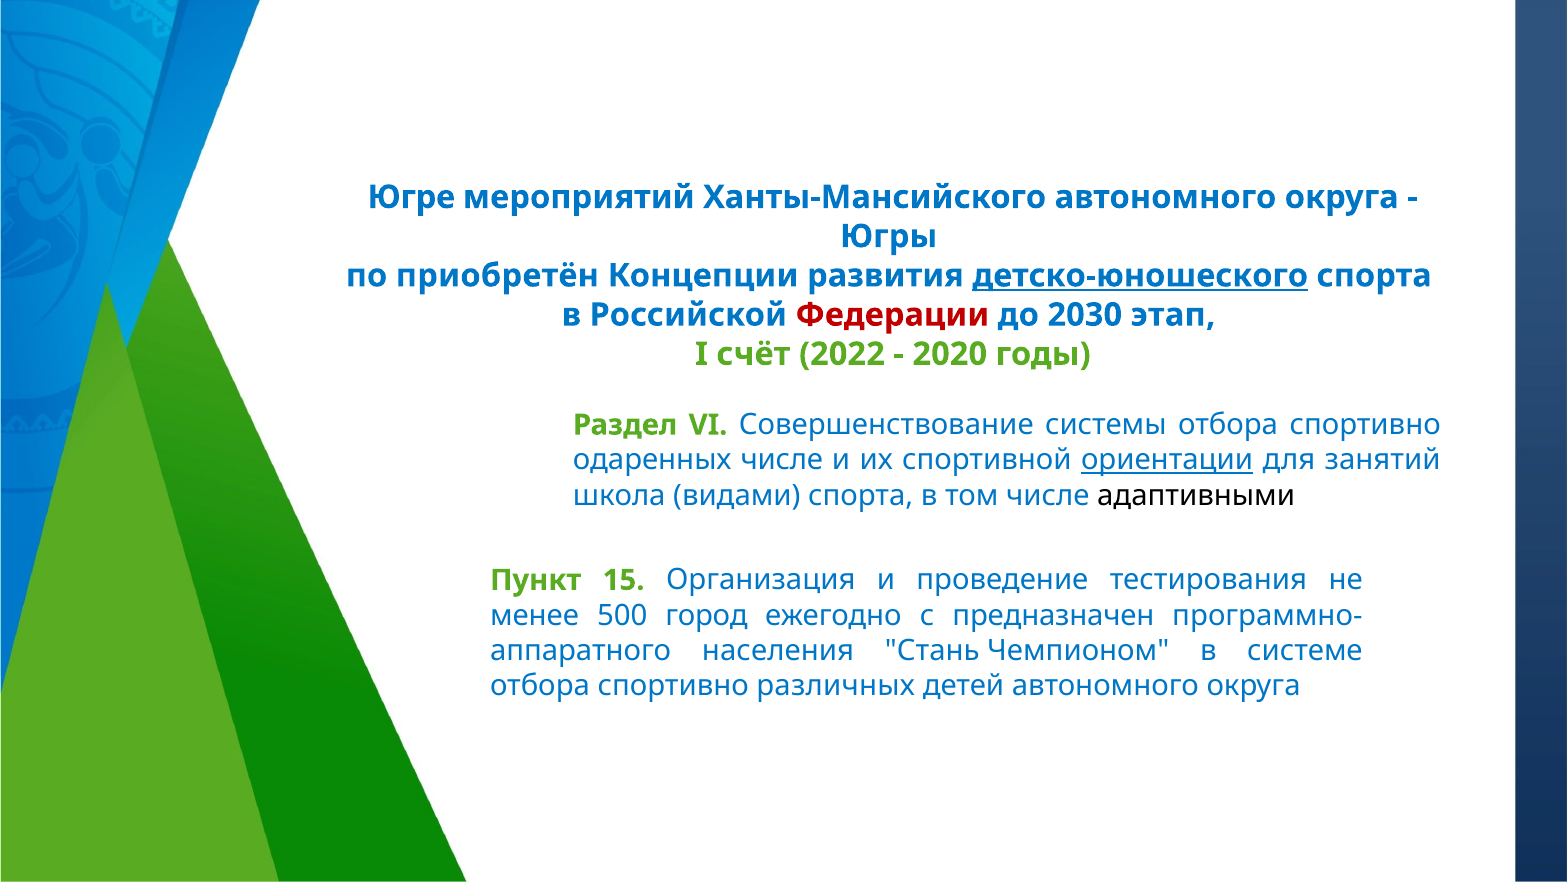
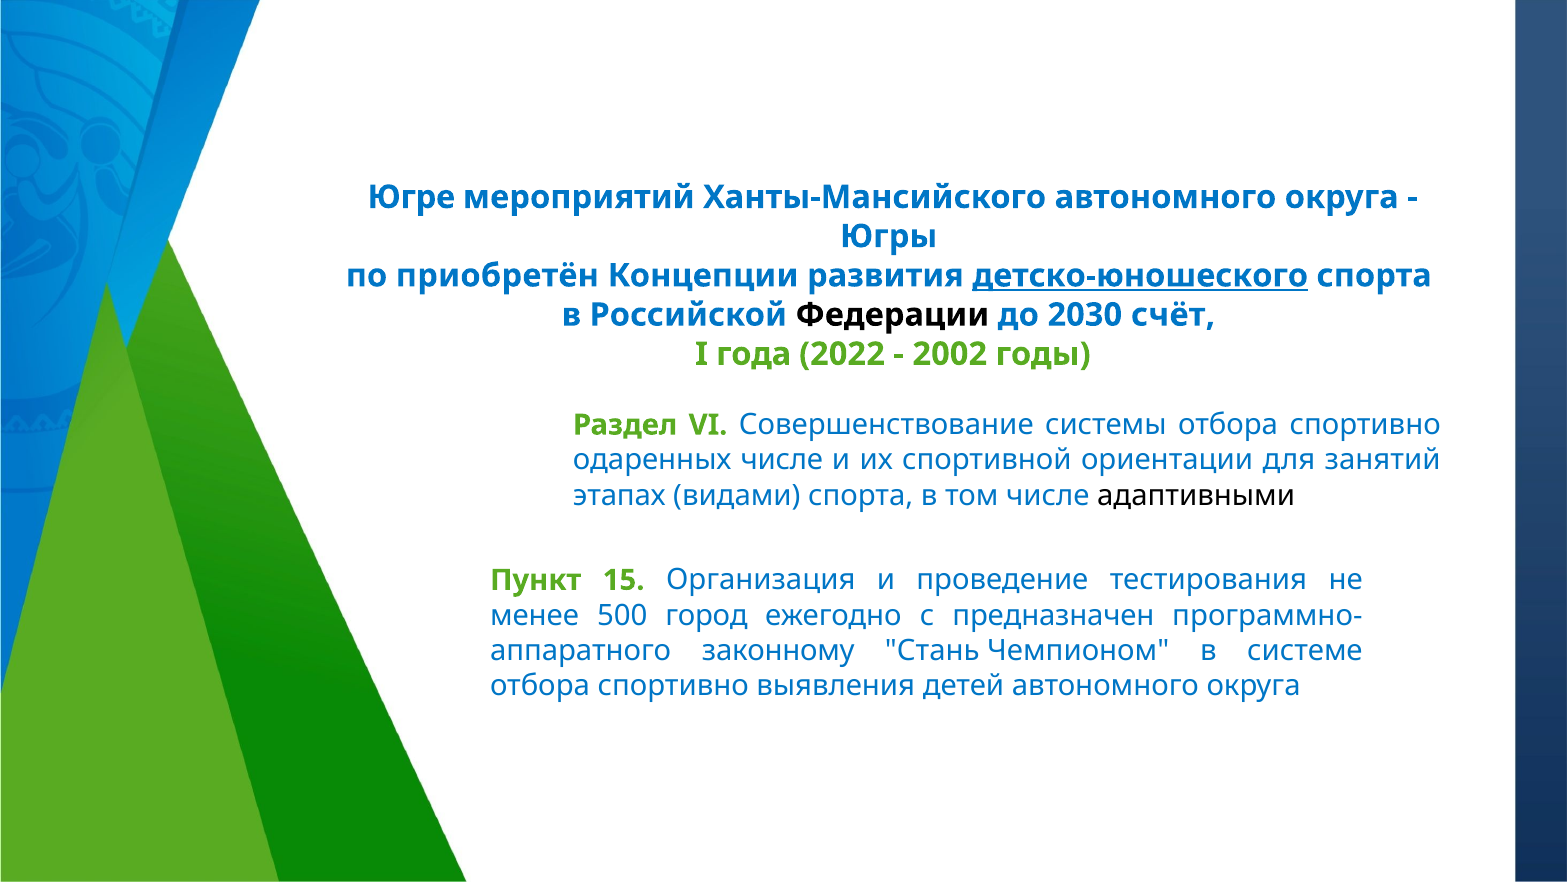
Федерации colour: red -> black (892, 315)
этап: этап -> счёт (1173, 315)
счёт: счёт -> года (754, 354)
2020: 2020 -> 2002 (950, 354)
ориентации underline: present -> none (1167, 460)
школа: школа -> этапах (619, 495)
населения: населения -> законному (778, 650)
различных: различных -> выявления (836, 685)
